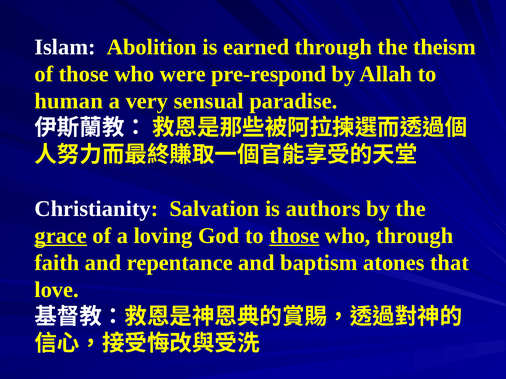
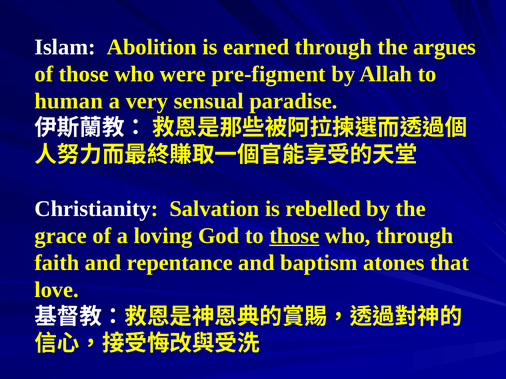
theism: theism -> argues (445, 47)
pre-respond: pre-respond -> pre-figment (269, 74)
authors: authors -> rebelled (323, 209)
grace underline: present -> none (61, 236)
